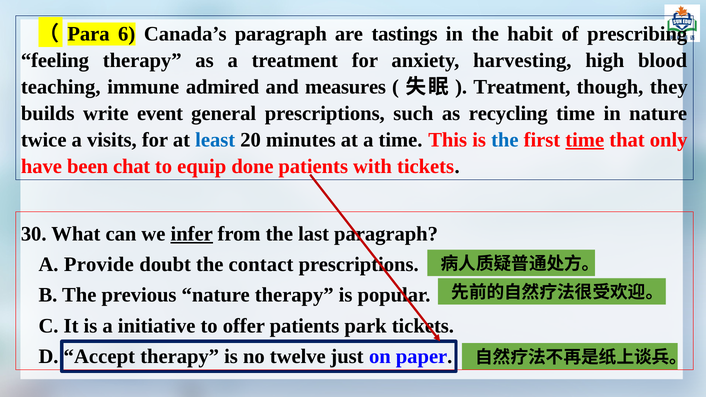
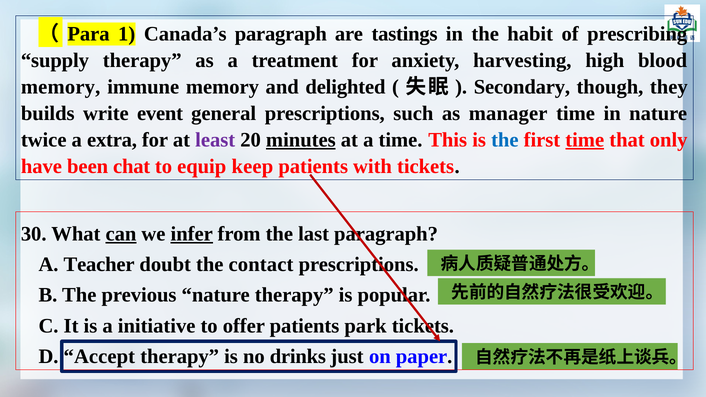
6: 6 -> 1 (127, 34)
feeling: feeling -> supply (55, 60)
teaching: teaching -> memory (61, 87)
immune admired: admired -> memory (222, 87)
measures: measures -> delighted (345, 87)
Treatment: Treatment -> Secondary (522, 87)
recycling: recycling -> manager (508, 113)
visits: visits -> extra (112, 140)
least colour: blue -> purple (215, 140)
minutes underline: none -> present (301, 140)
done: done -> keep (252, 166)
can underline: none -> present (121, 234)
Provide: Provide -> Teacher (99, 265)
twelve: twelve -> drinks (298, 357)
